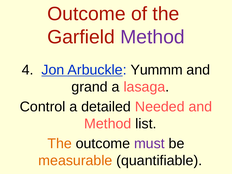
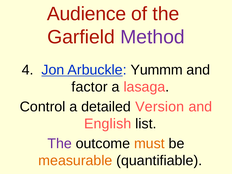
Outcome: Outcome -> Audience (87, 14)
grand: grand -> factor (90, 87)
Needed: Needed -> Version (160, 107)
Method: Method -> English (108, 124)
The colour: orange -> purple (60, 144)
must colour: purple -> orange (149, 144)
